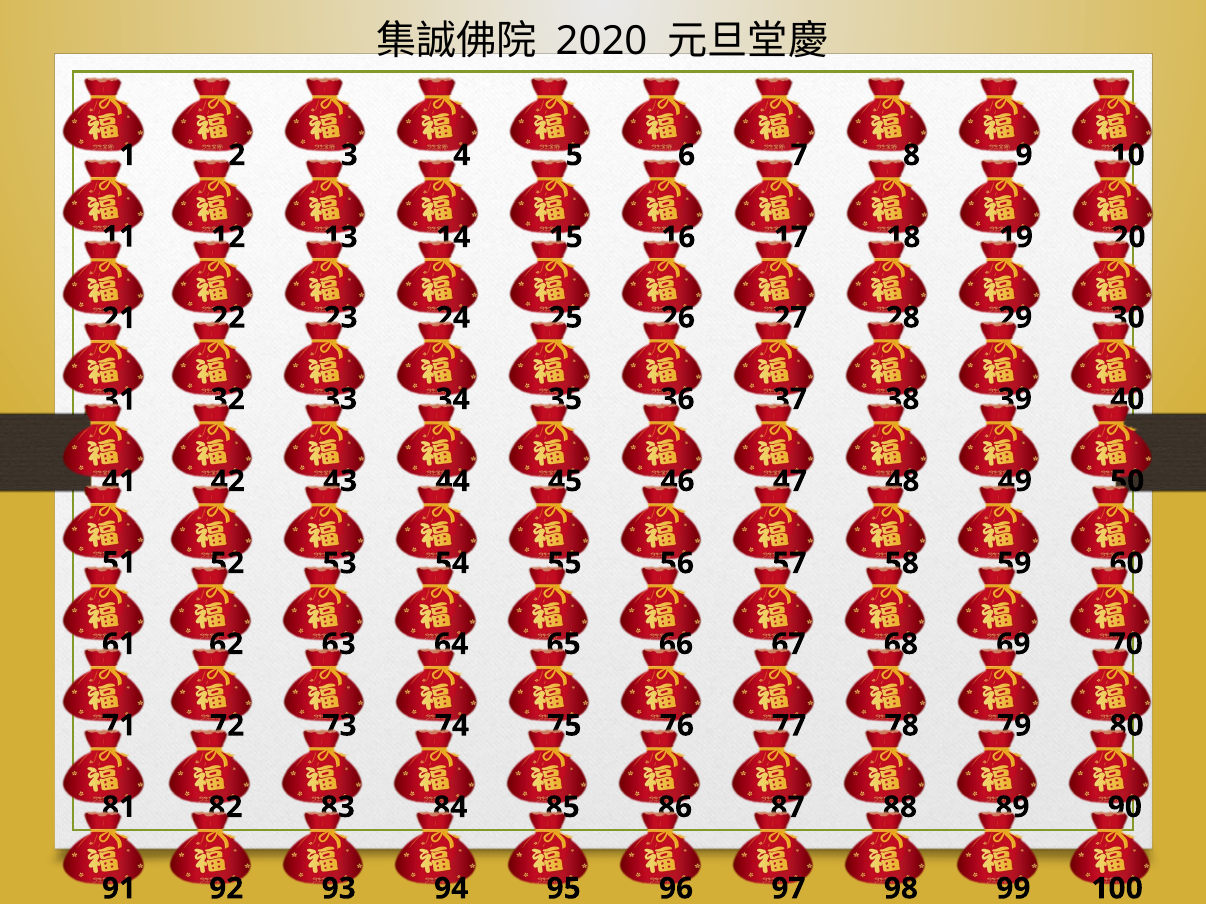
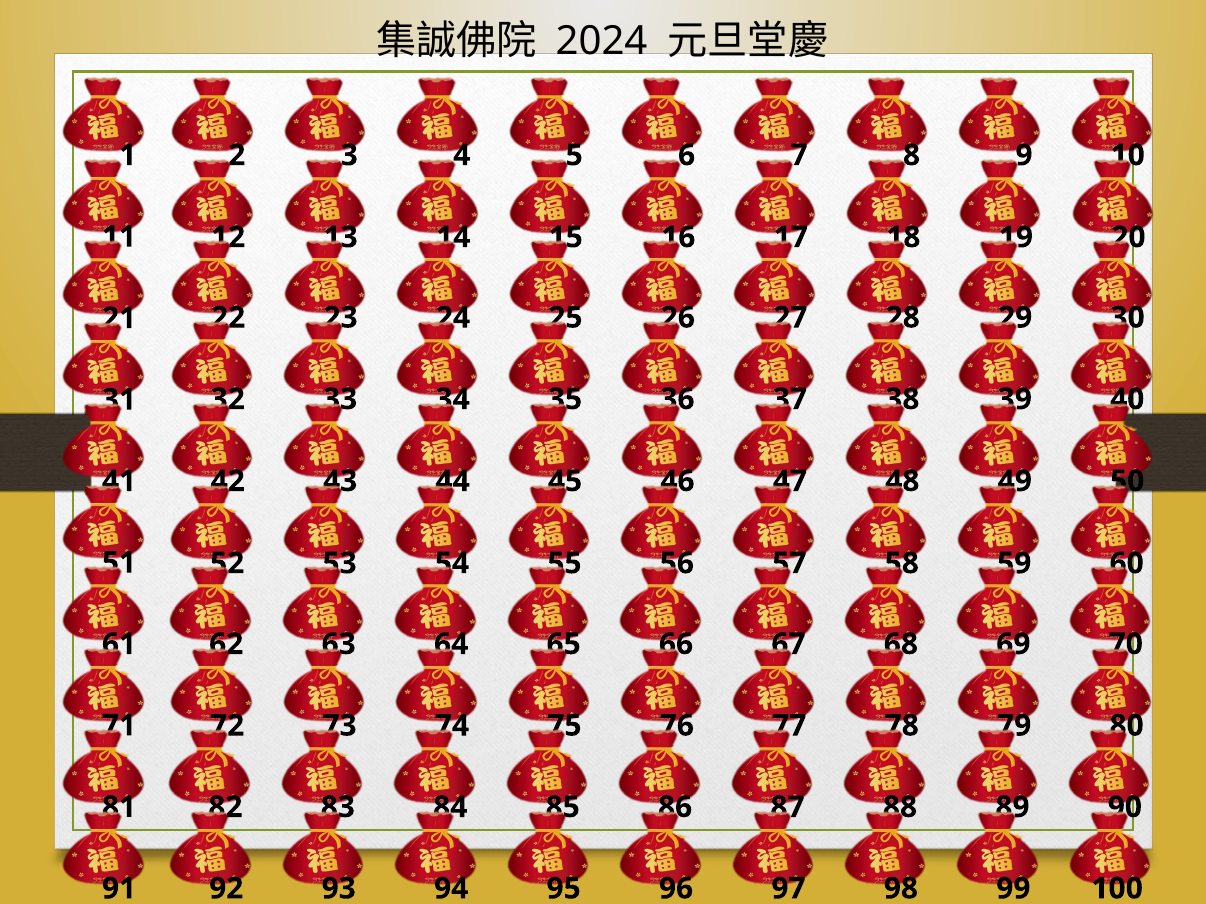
2020: 2020 -> 2024 (602, 42)
